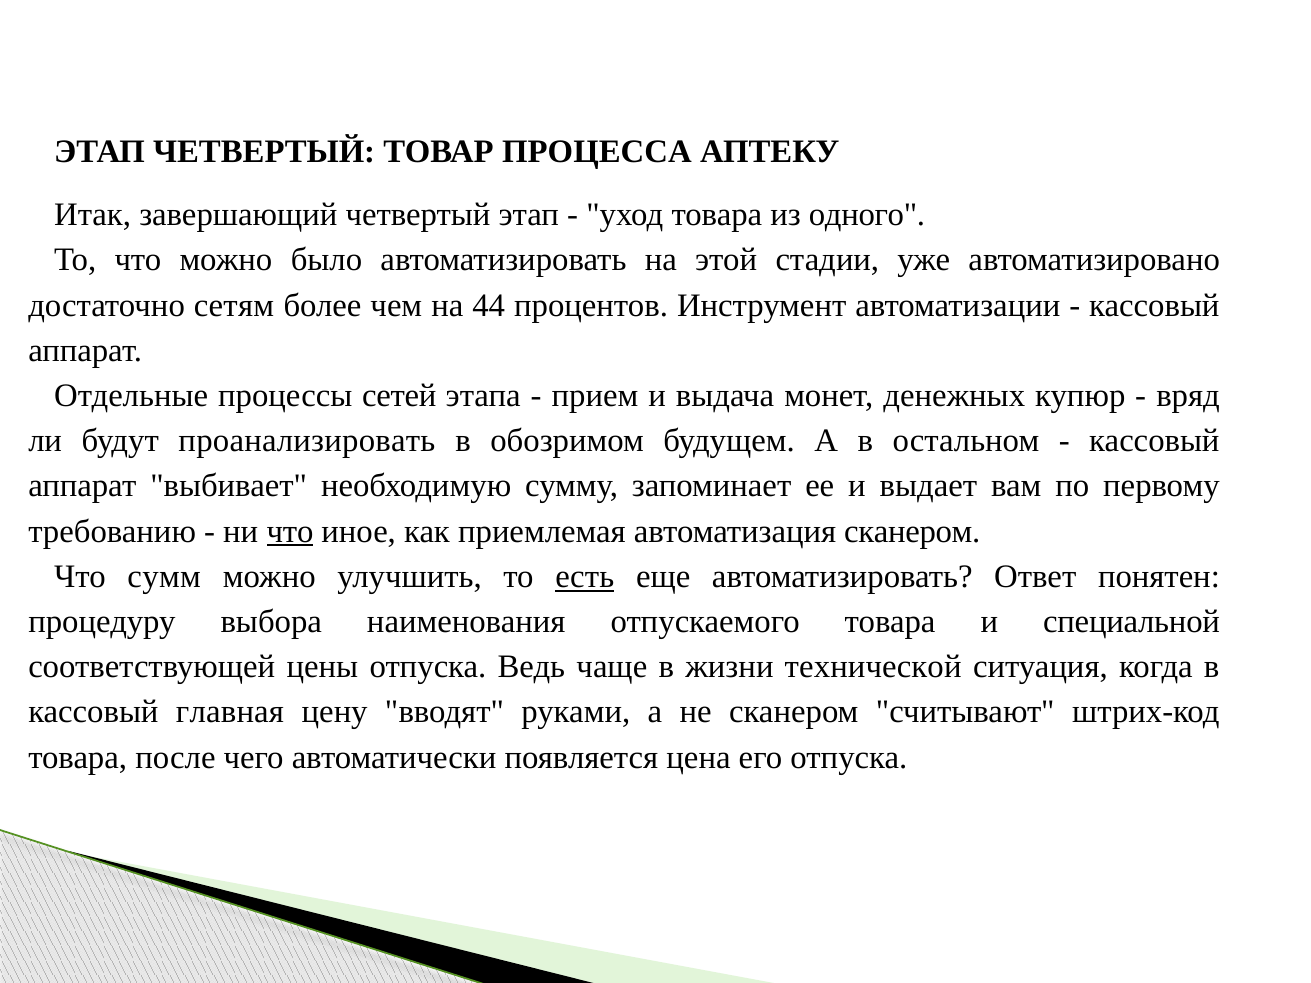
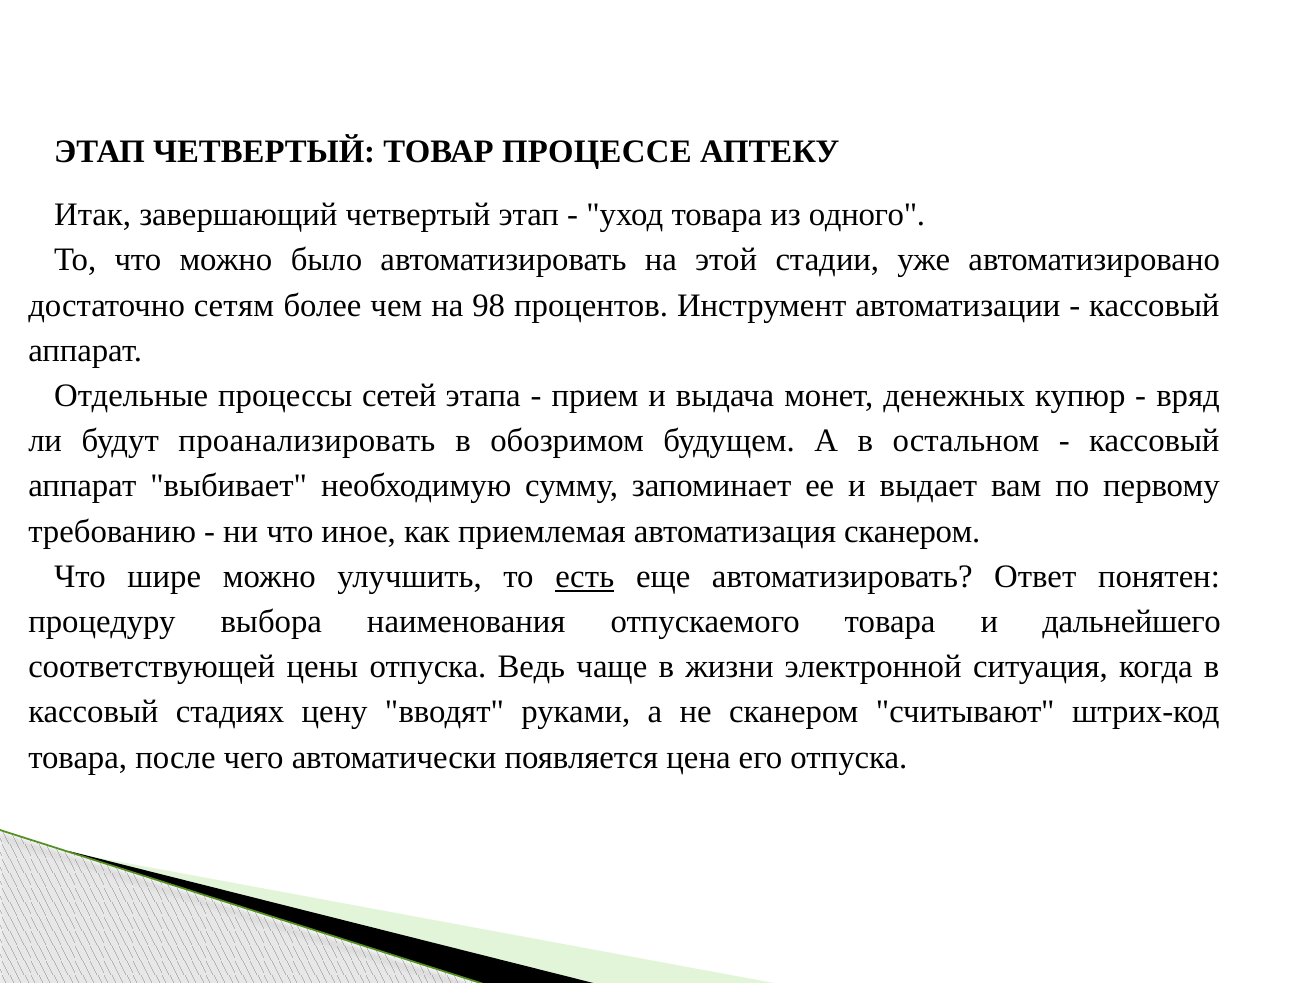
ПРОЦЕССА: ПРОЦЕССА -> ПРОЦЕССЕ (597, 152)
44: 44 -> 98 (489, 305)
что underline: present -> none (290, 531)
сумм: сумм -> шире (164, 577)
специальной: специальной -> дальнейшего (1132, 622)
технической: технической -> электронной (873, 667)
главная: главная -> стадиях (230, 712)
